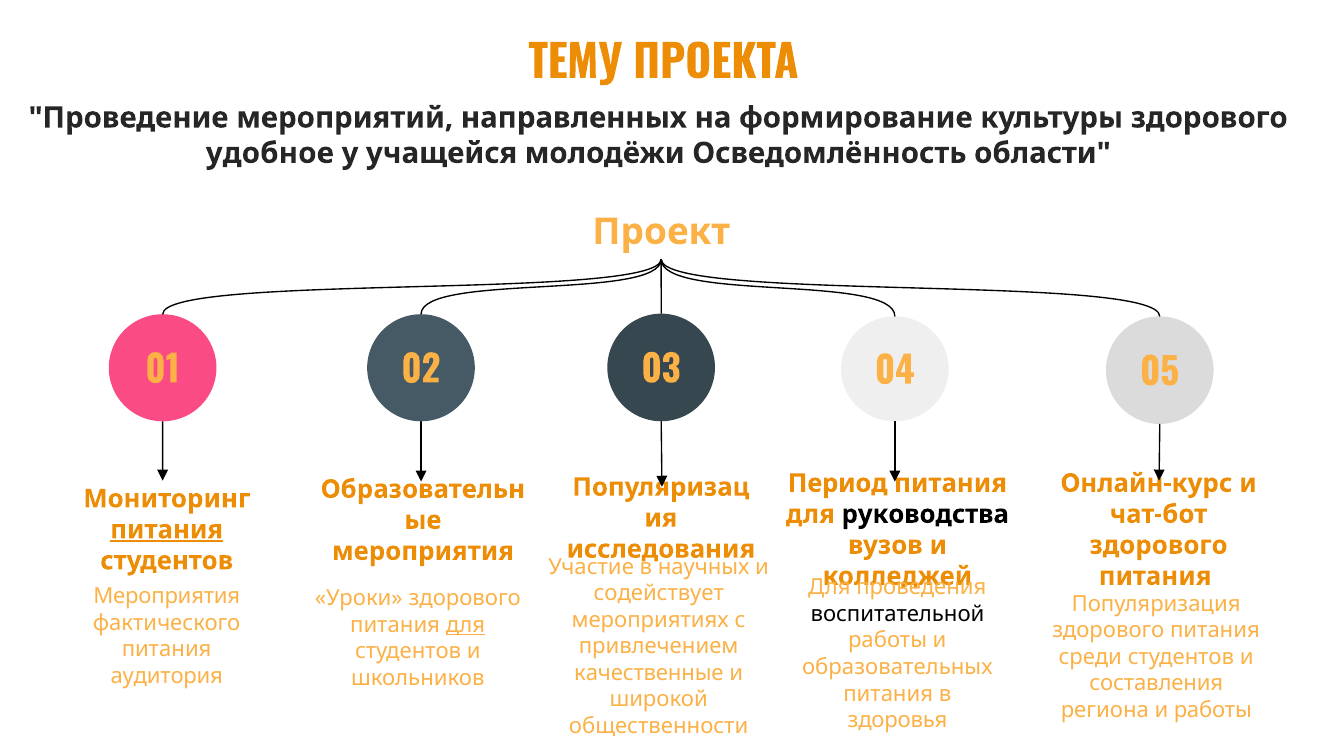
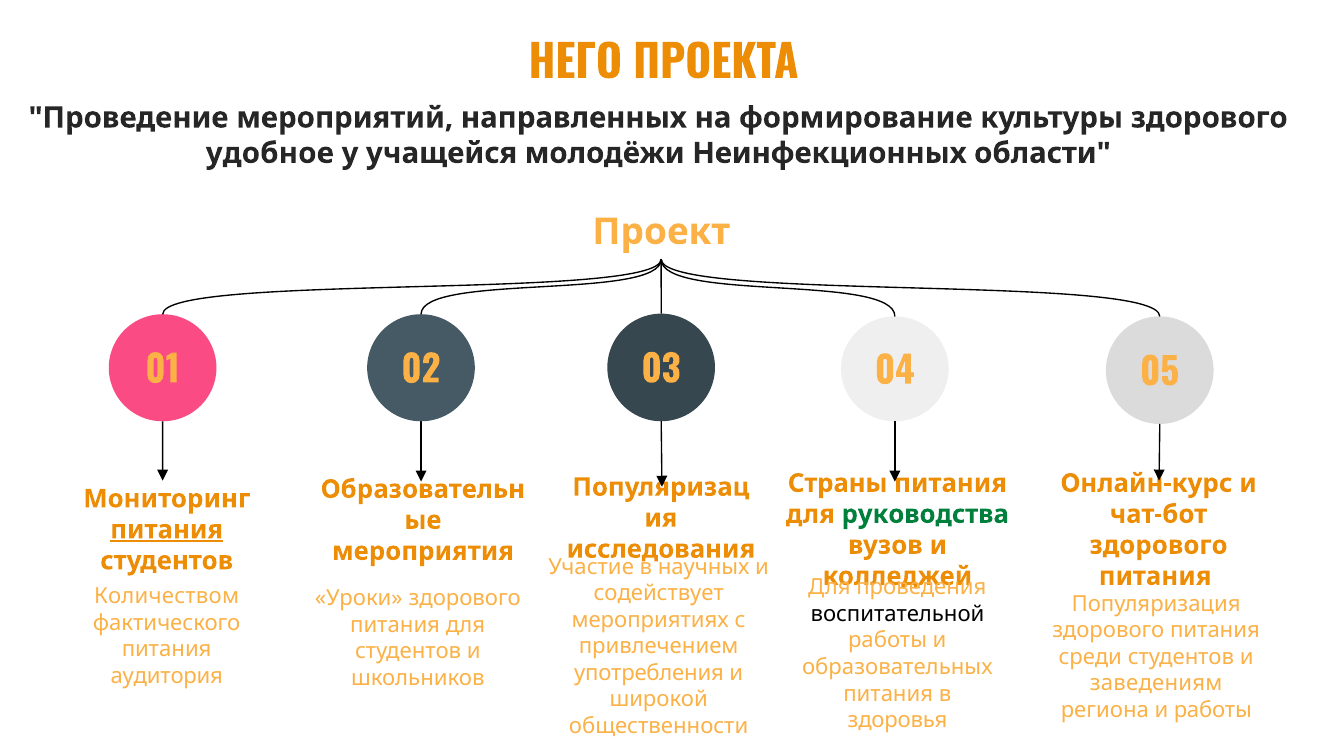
ТЕМУ: ТЕМУ -> НЕГО (575, 63)
Осведомлённость: Осведомлённость -> Неинфекционных (829, 153)
Период: Период -> Страны (838, 484)
руководства colour: black -> green (925, 515)
Мероприятия: Мероприятия -> Количеством (167, 597)
для underline: present -> none (466, 625)
качественные: качественные -> употребления (649, 674)
составления: составления -> заведениям (1156, 684)
